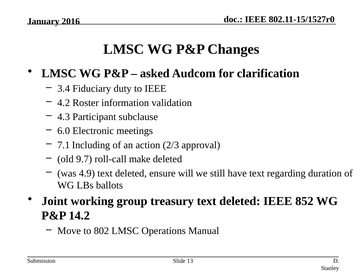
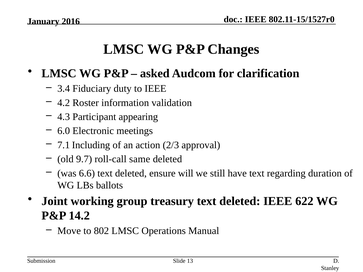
subclause: subclause -> appearing (138, 117)
make: make -> same (140, 159)
4.9: 4.9 -> 6.6 (87, 173)
852: 852 -> 622 (304, 201)
